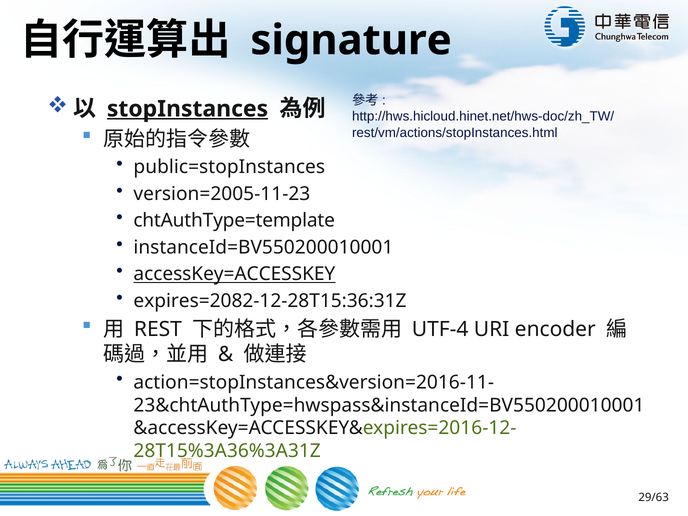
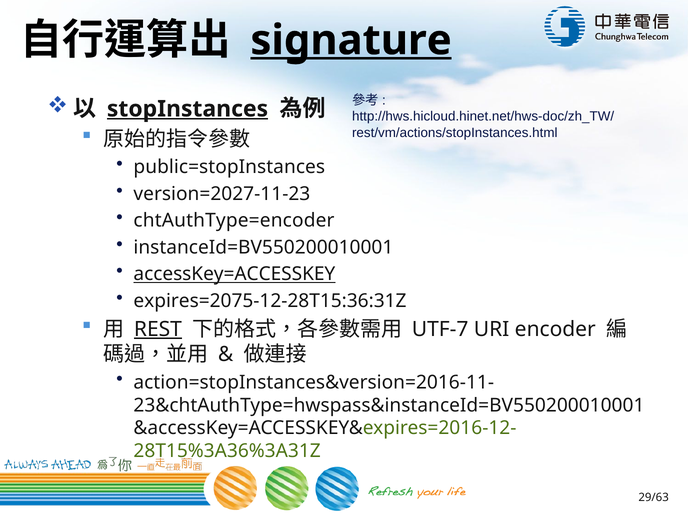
signature underline: none -> present (351, 40)
version=2005-11-23: version=2005-11-23 -> version=2027-11-23 (222, 194)
chtAuthType=template: chtAuthType=template -> chtAuthType=encoder (234, 221)
expires=2082-12-28T15:36:31Z: expires=2082-12-28T15:36:31Z -> expires=2075-12-28T15:36:31Z (270, 301)
REST underline: none -> present (158, 329)
UTF-4: UTF-4 -> UTF-7 (440, 329)
